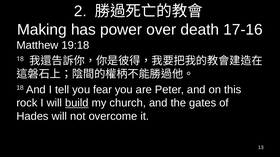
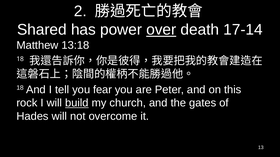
Making: Making -> Shared (42, 30)
over underline: none -> present (161, 30)
17-16: 17-16 -> 17-14 (243, 30)
19:18: 19:18 -> 13:18 (75, 45)
